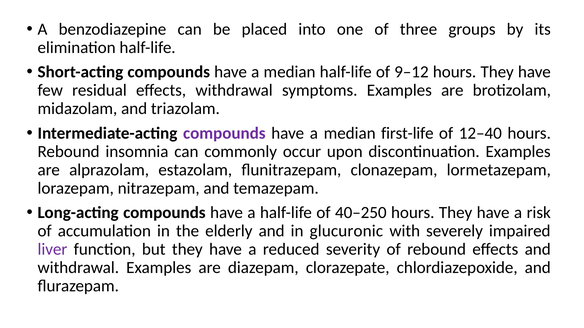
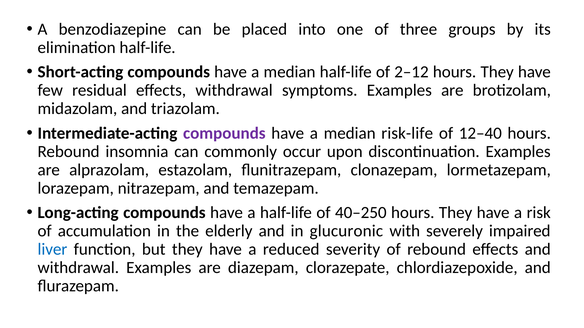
9–12: 9–12 -> 2–12 (411, 72)
first-life: first-life -> risk-life (407, 133)
liver colour: purple -> blue (52, 250)
